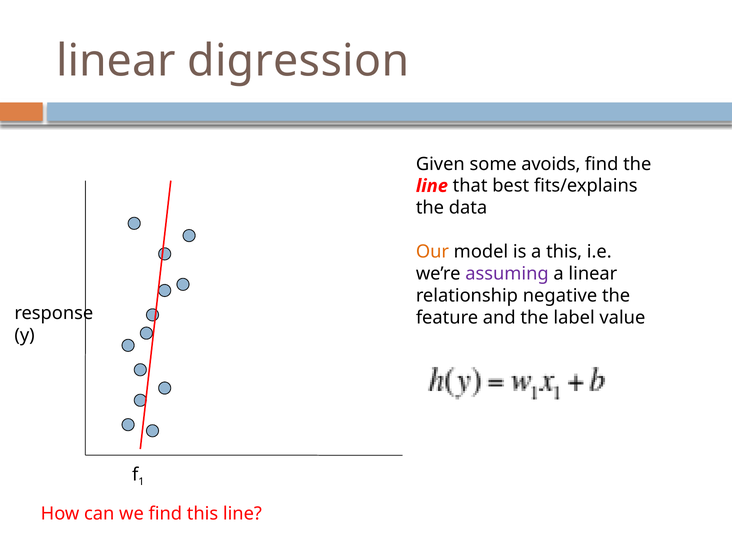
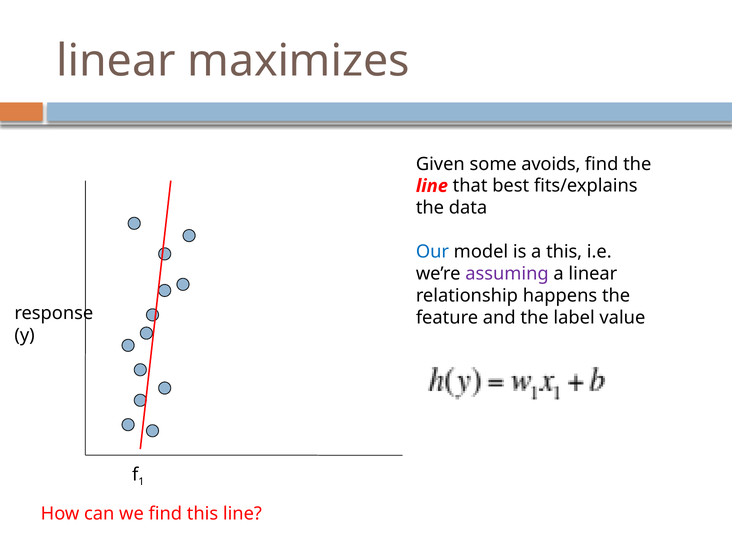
digression: digression -> maximizes (298, 61)
Our colour: orange -> blue (432, 252)
negative: negative -> happens (560, 296)
